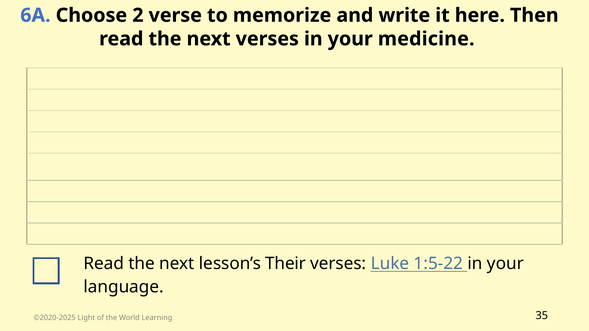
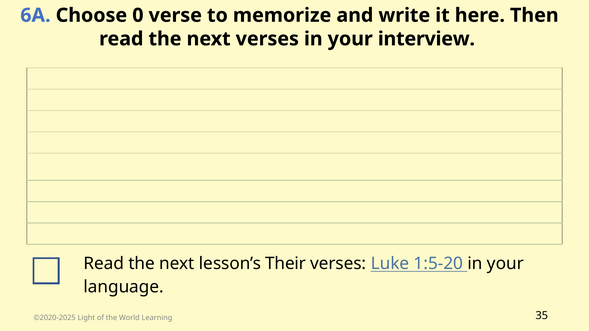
2: 2 -> 0 (138, 15)
medicine: medicine -> interview (426, 39)
1:5-22: 1:5-22 -> 1:5-20 (438, 264)
